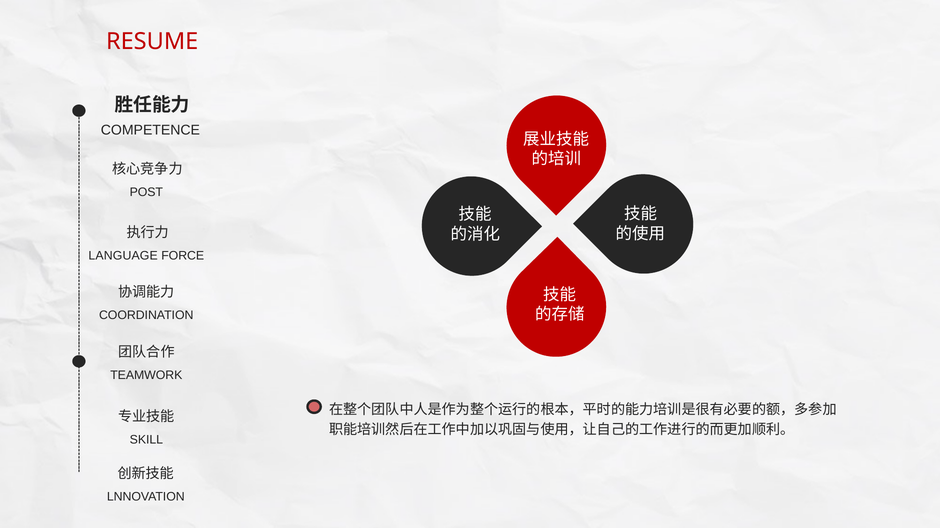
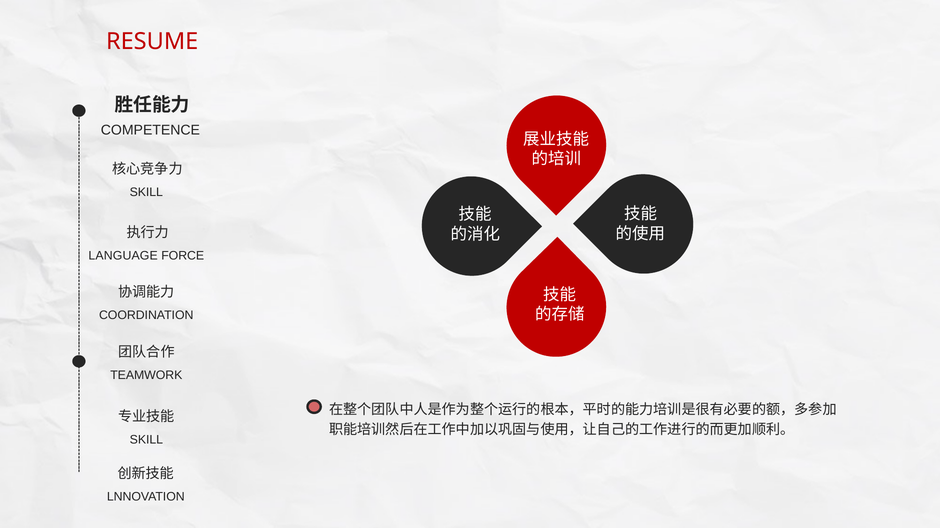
POST: POST -> SKILL (146, 193)
